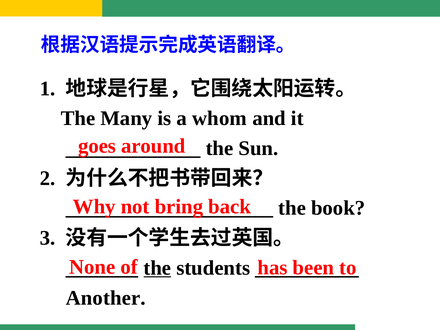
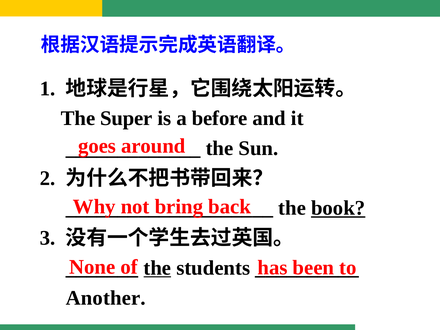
Many: Many -> Super (126, 118)
whom: whom -> before (220, 118)
book underline: none -> present (338, 208)
